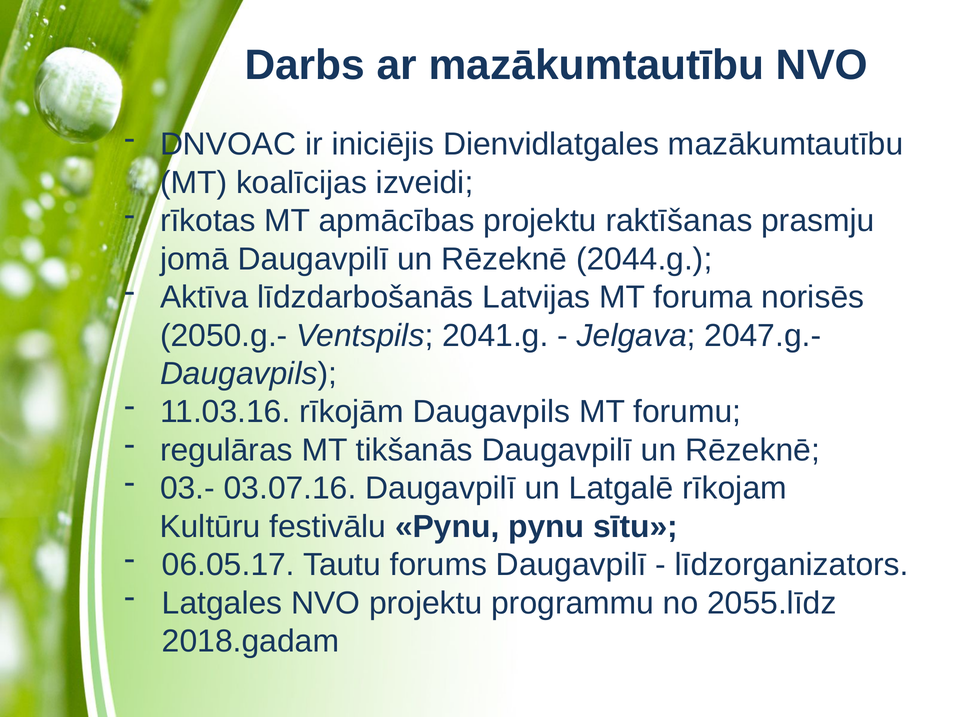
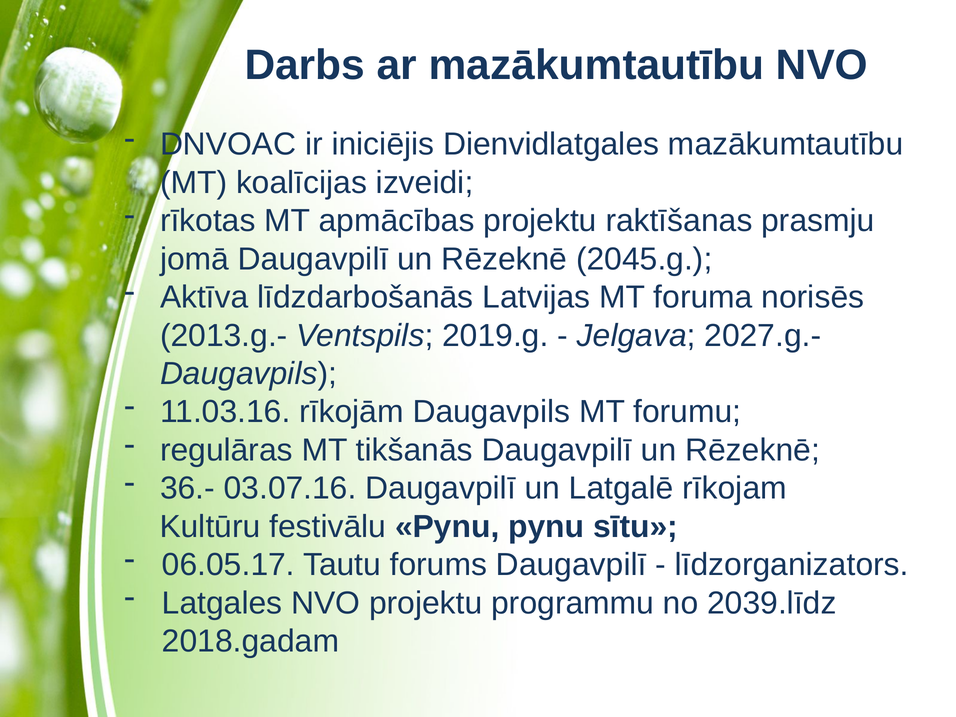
2044.g: 2044.g -> 2045.g (644, 259)
2050.g.-: 2050.g.- -> 2013.g.- (224, 335)
2041.g: 2041.g -> 2019.g (495, 335)
2047.g.-: 2047.g.- -> 2027.g.- (763, 335)
03.-: 03.- -> 36.- (187, 488)
2055.līdz: 2055.līdz -> 2039.līdz (772, 603)
